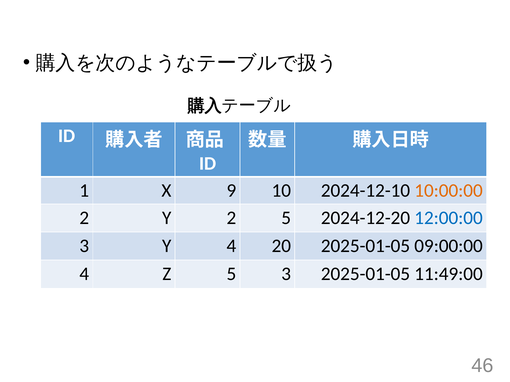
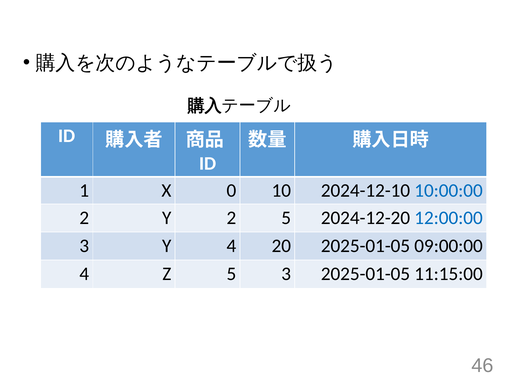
9: 9 -> 0 (231, 191)
10:00:00 colour: orange -> blue (449, 191)
11:49:00: 11:49:00 -> 11:15:00 (449, 274)
